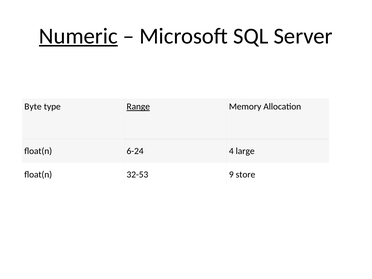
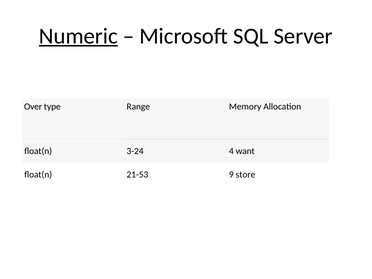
Byte: Byte -> Over (33, 107)
Range underline: present -> none (138, 107)
6-24: 6-24 -> 3-24 (135, 151)
large: large -> want (245, 151)
32-53: 32-53 -> 21-53 (137, 175)
